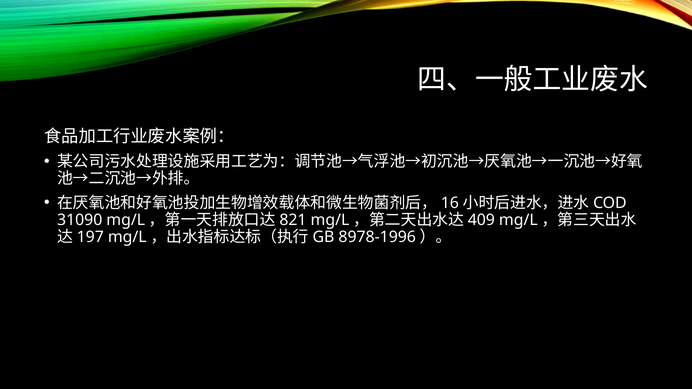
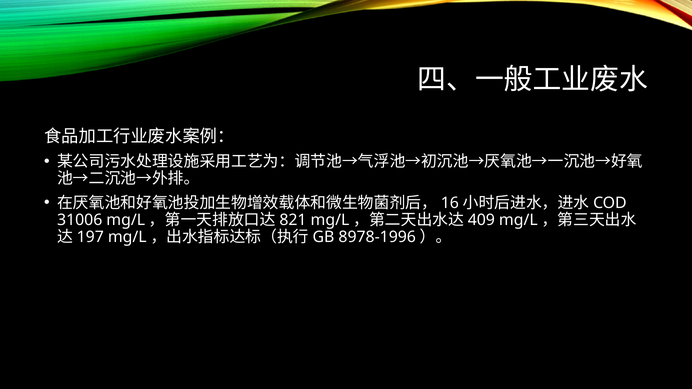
31090: 31090 -> 31006 (80, 220)
